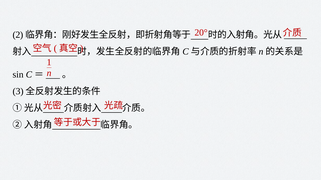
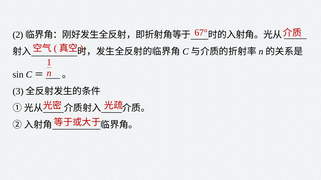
20°: 20° -> 67° (201, 33)
